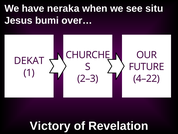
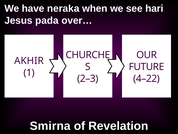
situ: situ -> hari (154, 9)
bumi: bumi -> pada (47, 20)
DEKAT: DEKAT -> AKHIR (29, 61)
Victory: Victory -> Smirna (50, 125)
